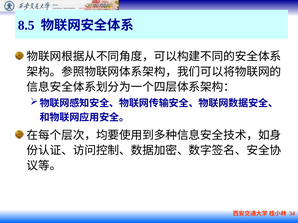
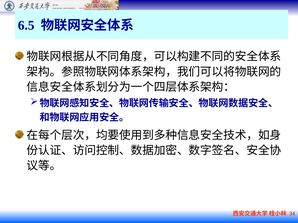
8.5: 8.5 -> 6.5 (26, 25)
